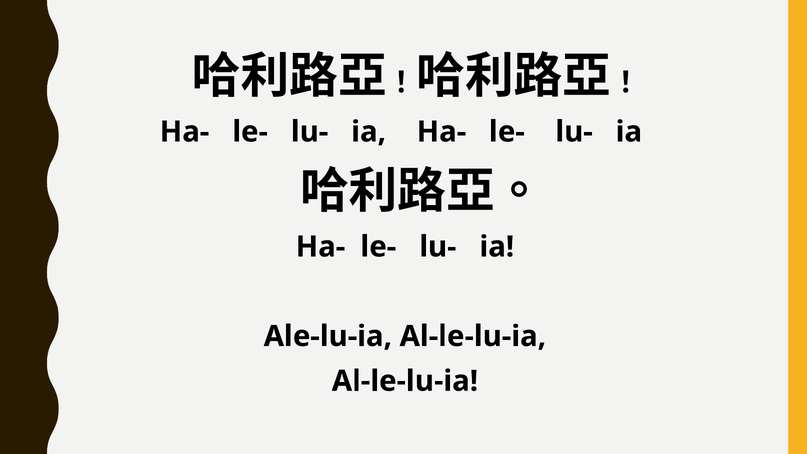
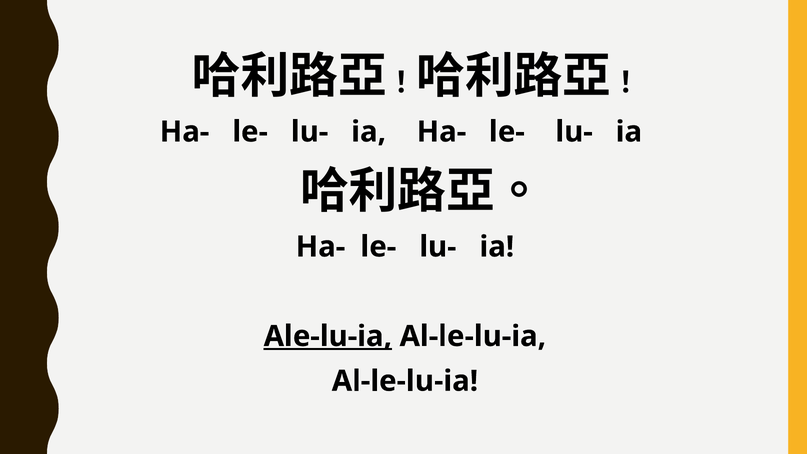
Ale-lu-ia underline: none -> present (328, 336)
